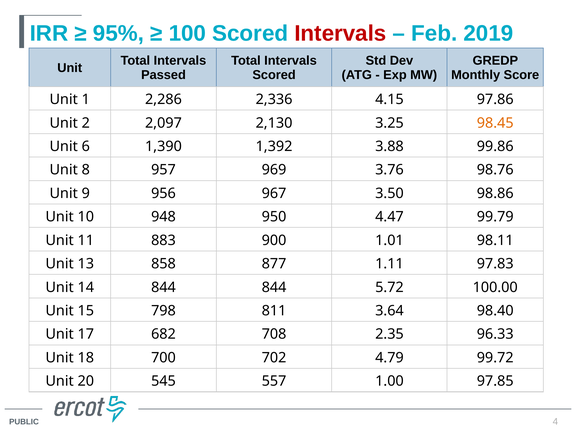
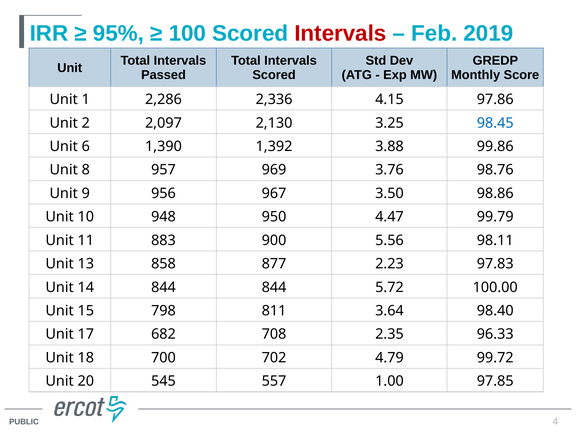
98.45 colour: orange -> blue (495, 123)
1.01: 1.01 -> 5.56 (389, 240)
1.11: 1.11 -> 2.23 (389, 264)
